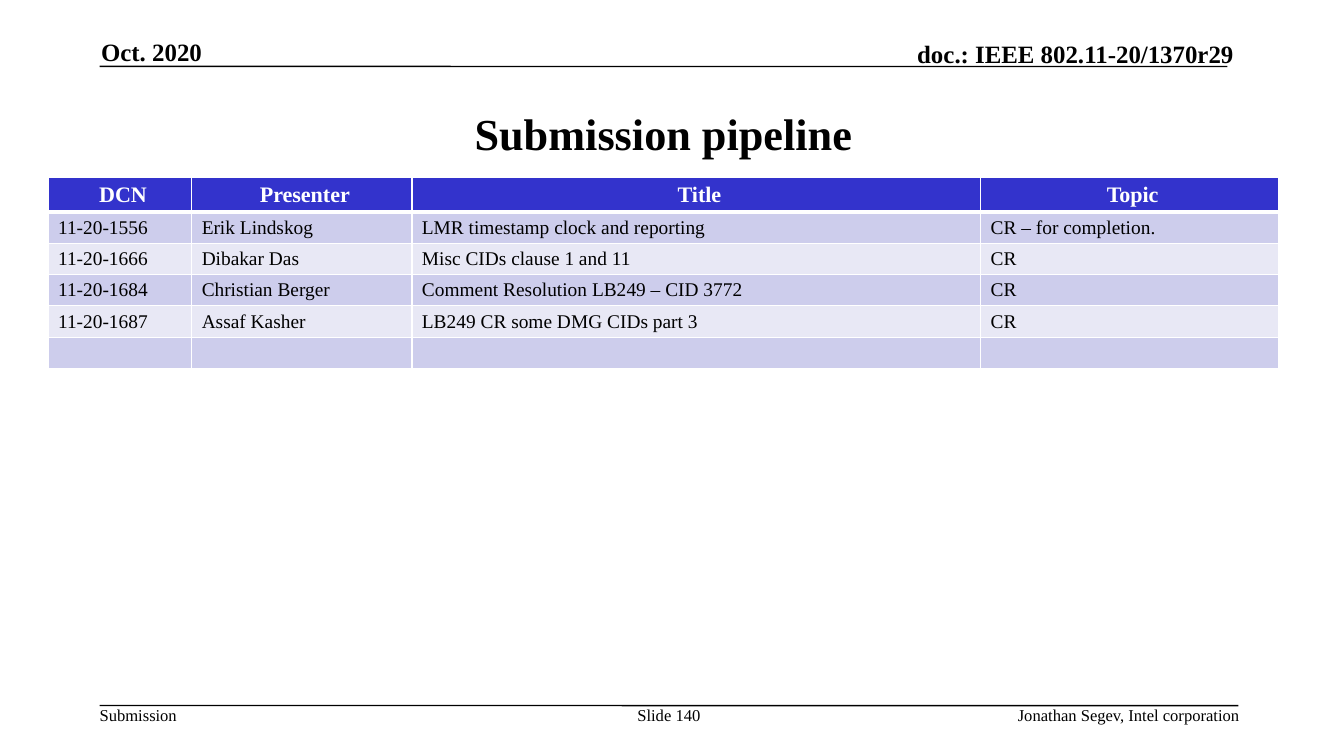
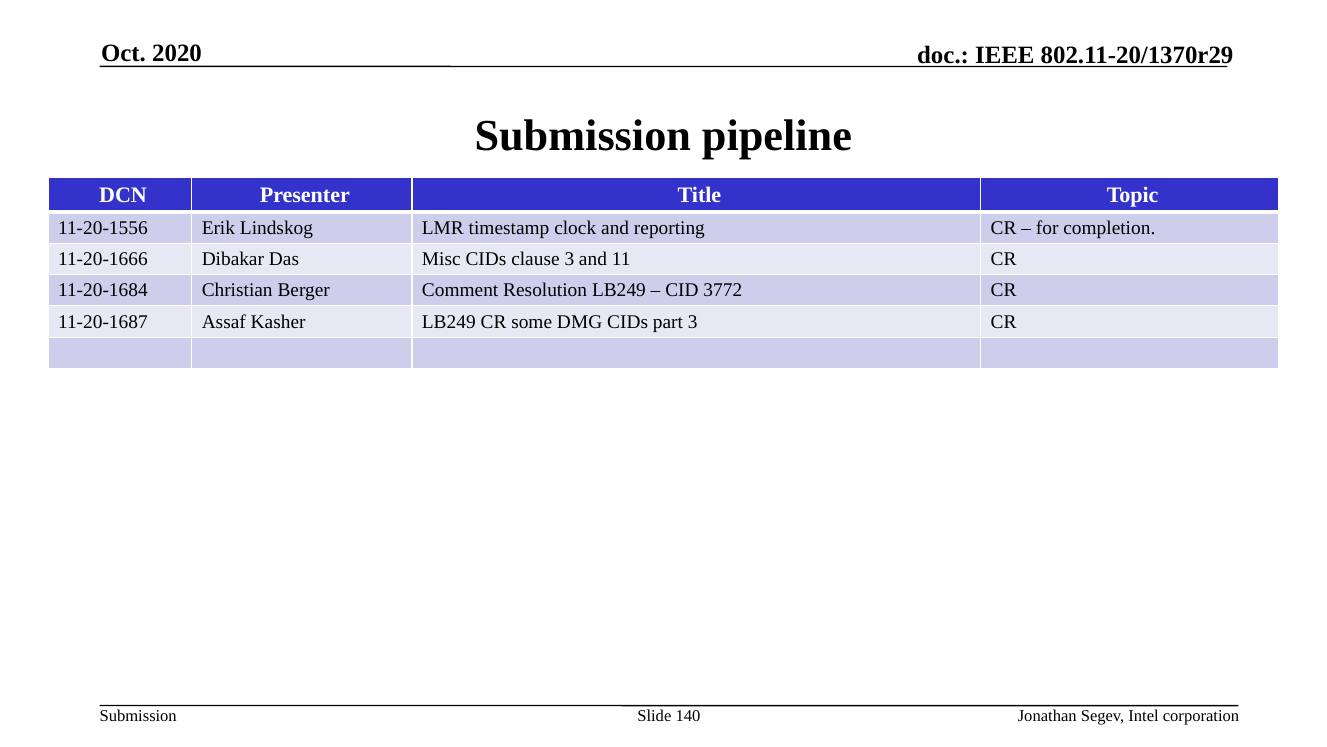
clause 1: 1 -> 3 (569, 259)
